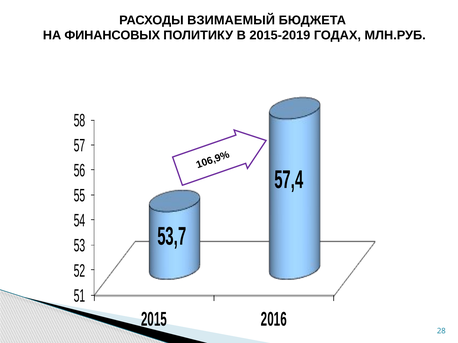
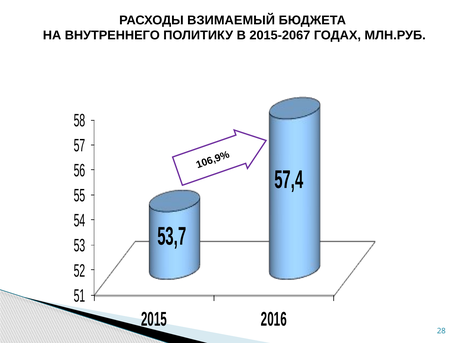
ФИНАНСОВЫХ: ФИНАНСОВЫХ -> ВНУТРЕННЕГО (112, 36)
2015-2019: 2015-2019 -> 2015-2067 (280, 36)
